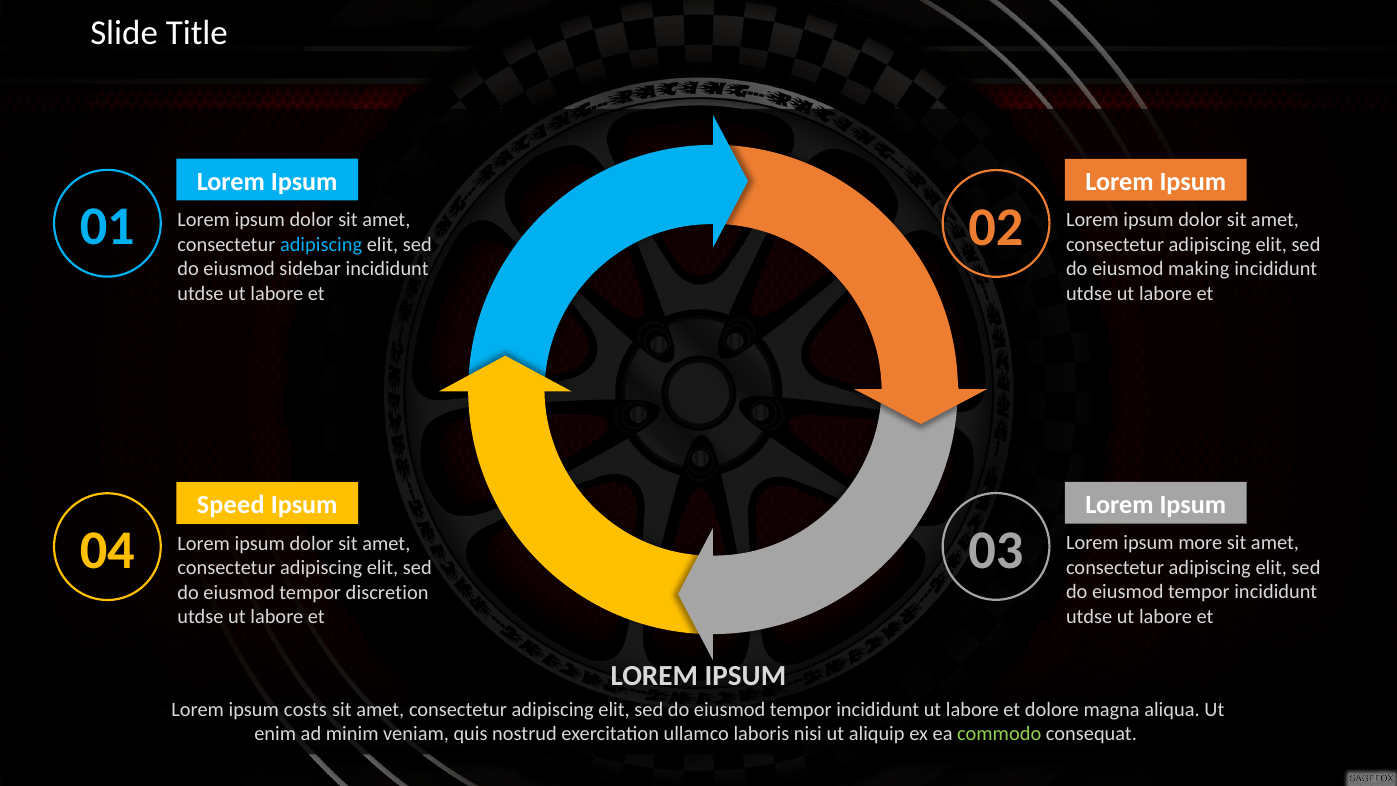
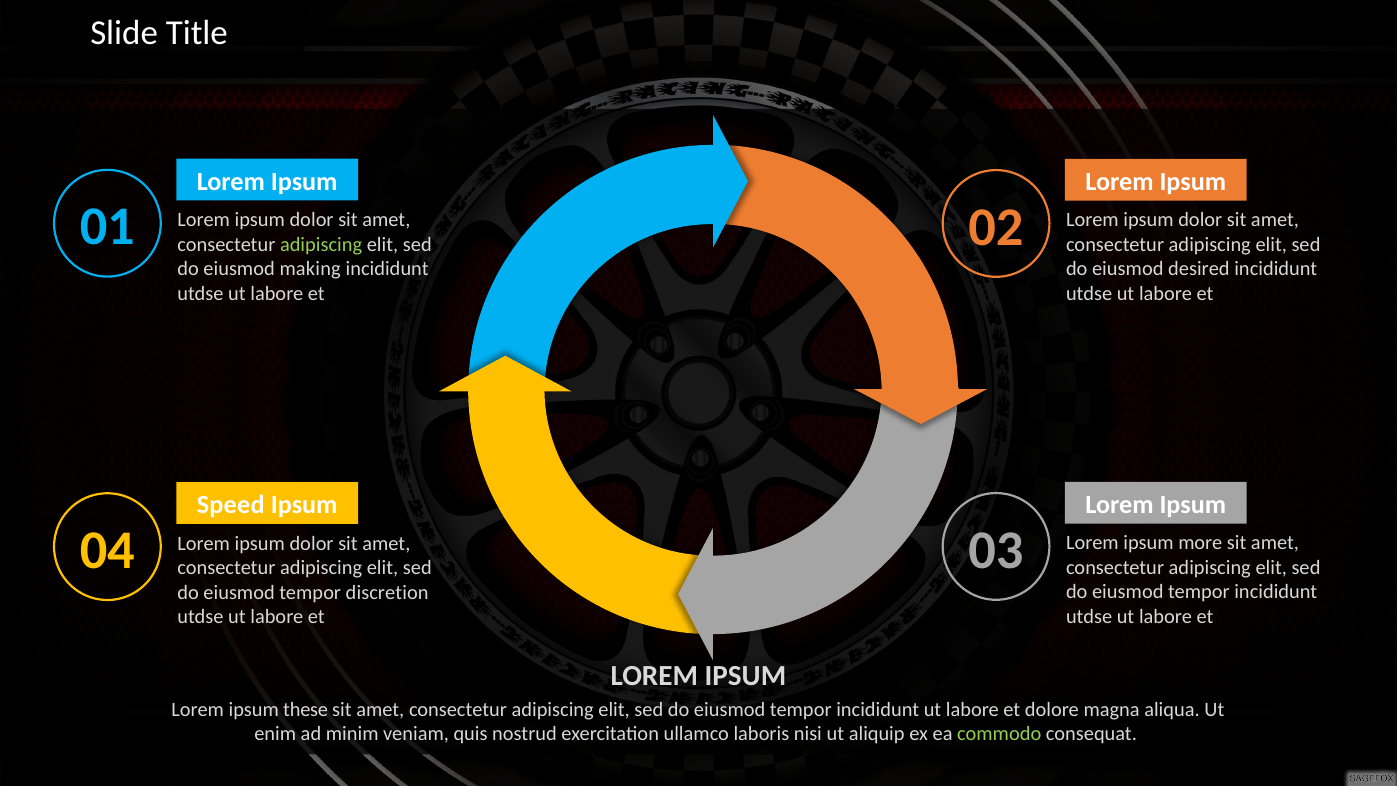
adipiscing colour: light blue -> light green (321, 244)
sidebar: sidebar -> making (310, 269)
making: making -> desired (1199, 269)
costs: costs -> these (306, 709)
